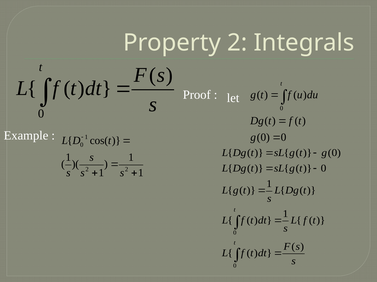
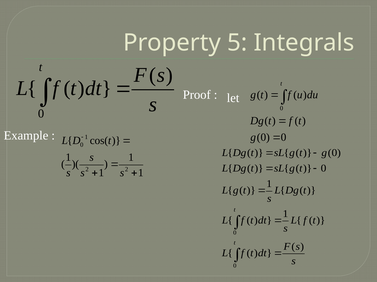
Property 2: 2 -> 5 (237, 43)
